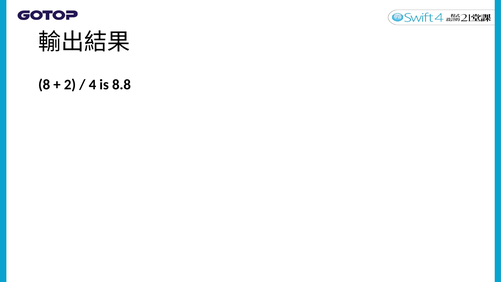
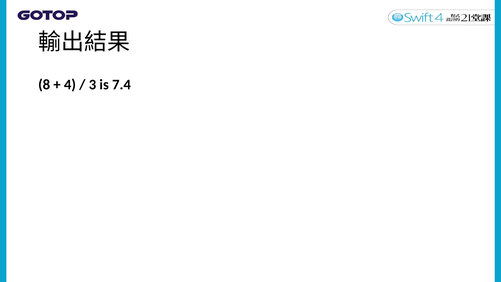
2: 2 -> 4 (70, 85)
4: 4 -> 3 (92, 85)
8.8: 8.8 -> 7.4 (121, 85)
